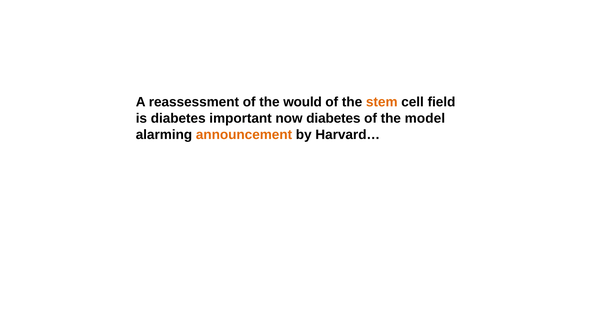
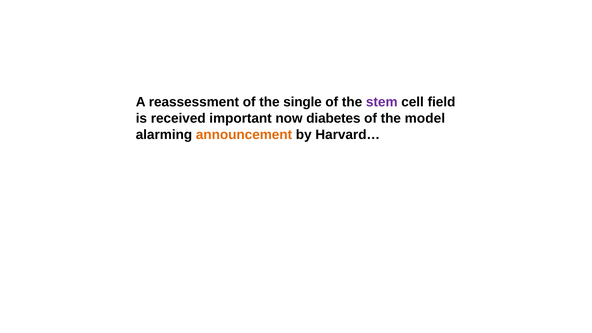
would: would -> single (303, 102)
stem colour: orange -> purple (382, 102)
is diabetes: diabetes -> received (178, 118)
